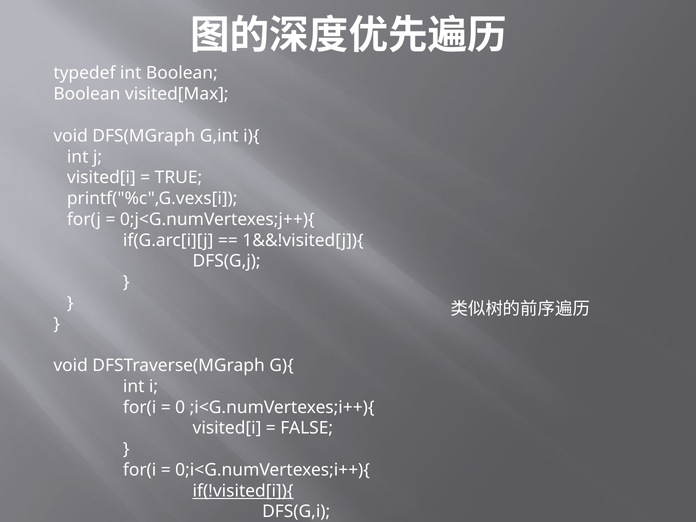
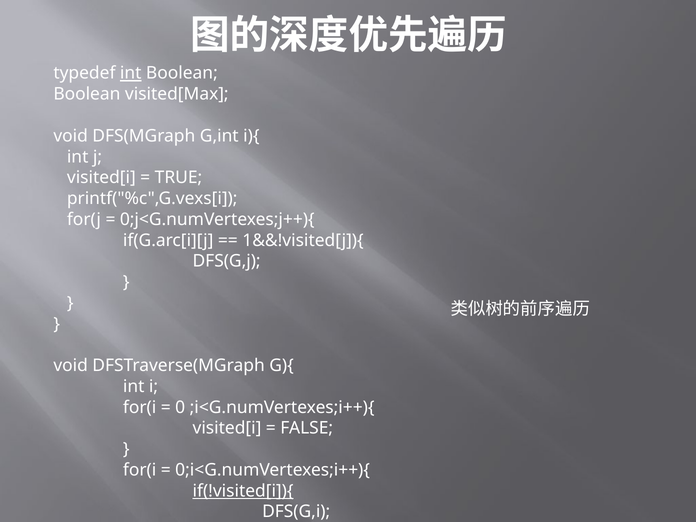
int underline: none -> present (131, 73)
